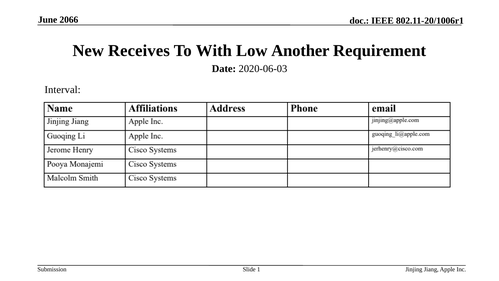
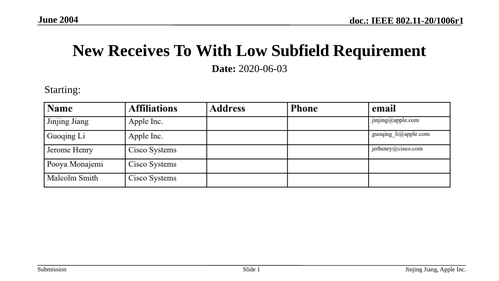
2066: 2066 -> 2004 (69, 20)
Another: Another -> Subfield (300, 50)
Interval: Interval -> Starting (63, 90)
